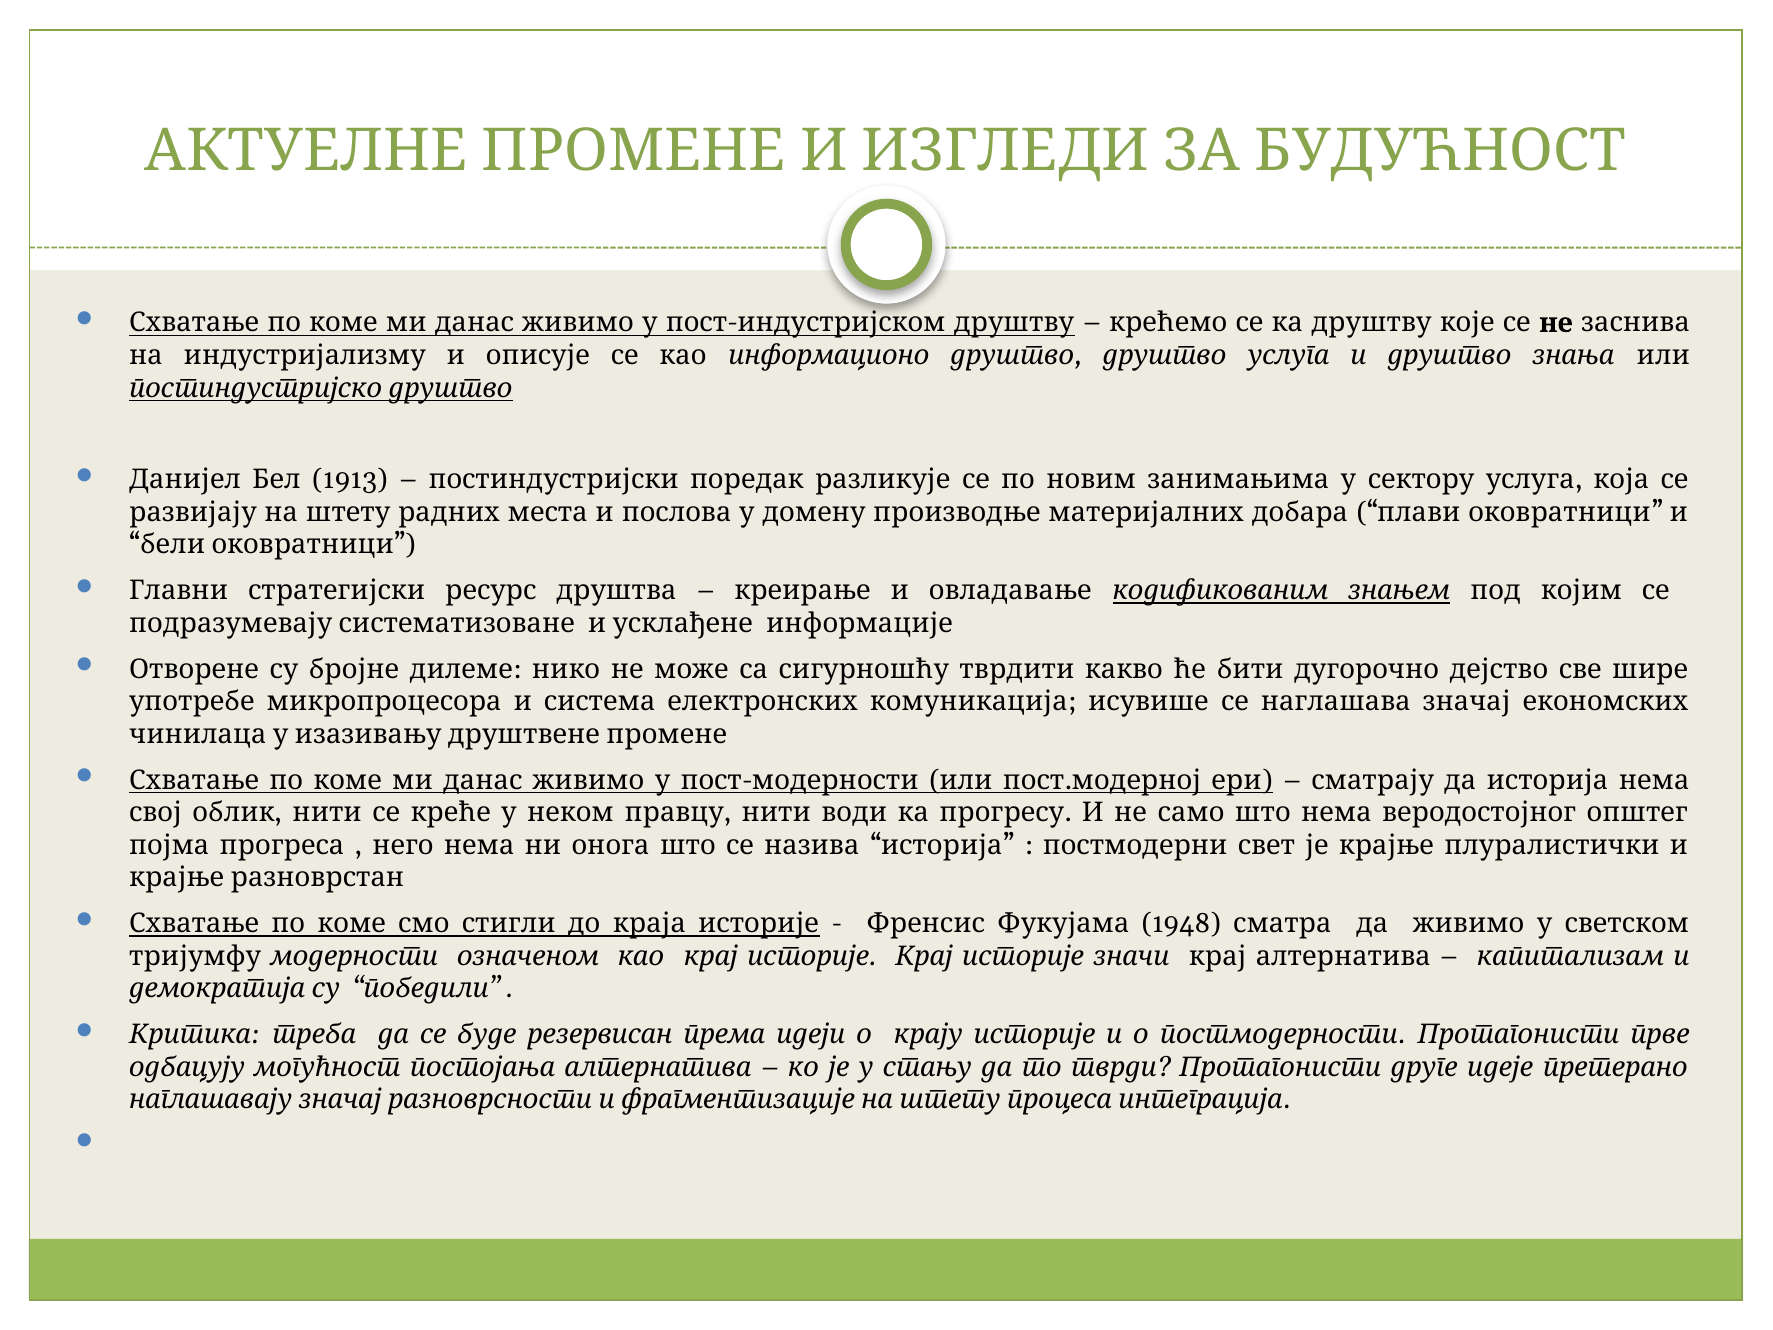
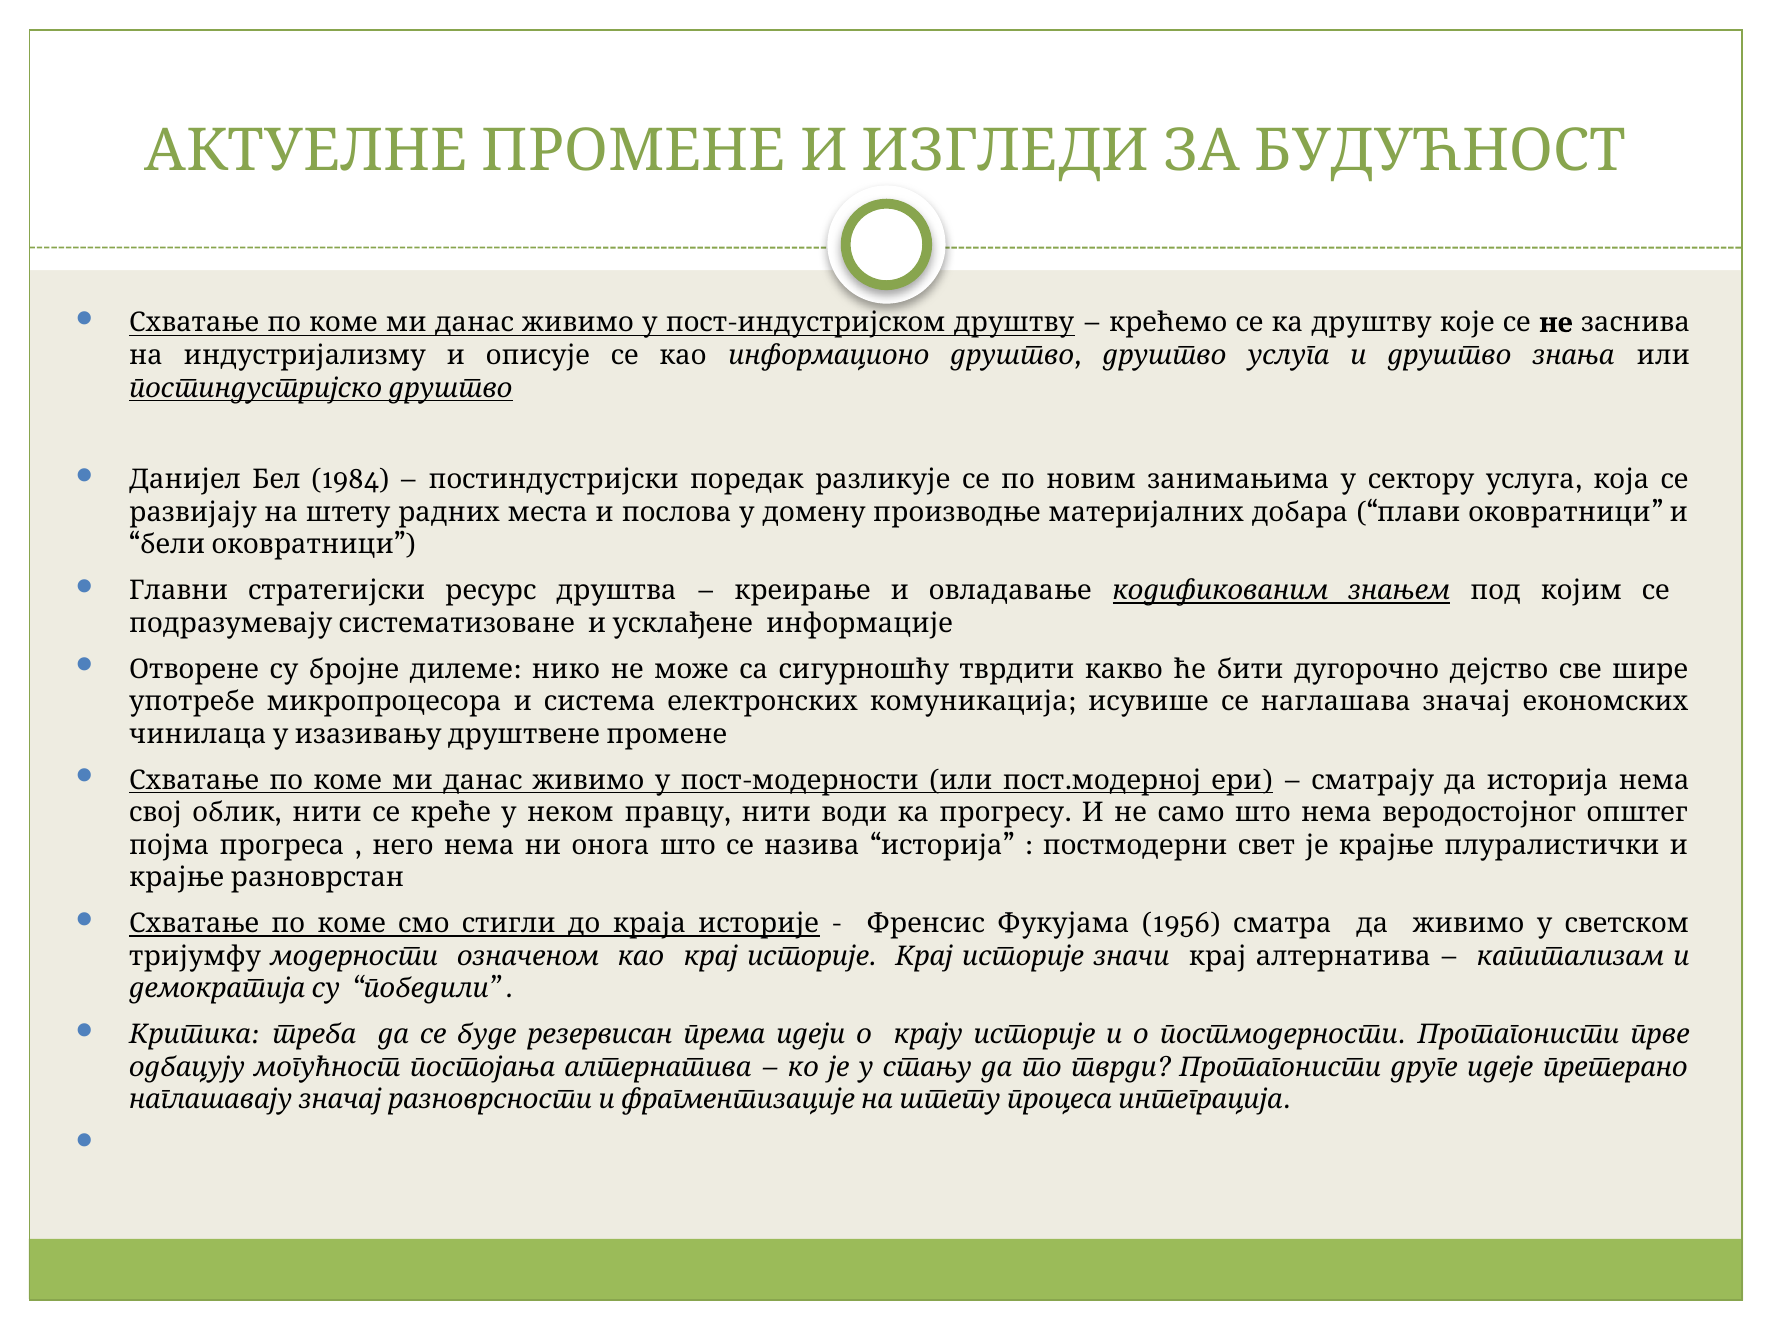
1913: 1913 -> 1984 (350, 480)
1948: 1948 -> 1956 (1181, 923)
